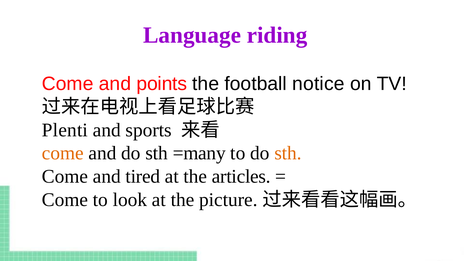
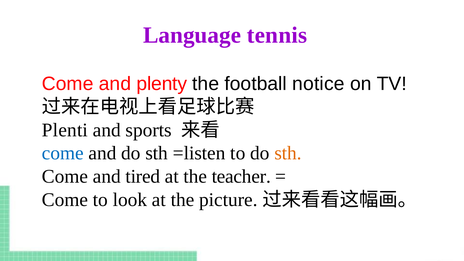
riding: riding -> tennis (277, 35)
points: points -> plenty (162, 84)
come colour: orange -> blue (63, 153)
=many: =many -> =listen (199, 153)
articles: articles -> teacher (241, 176)
